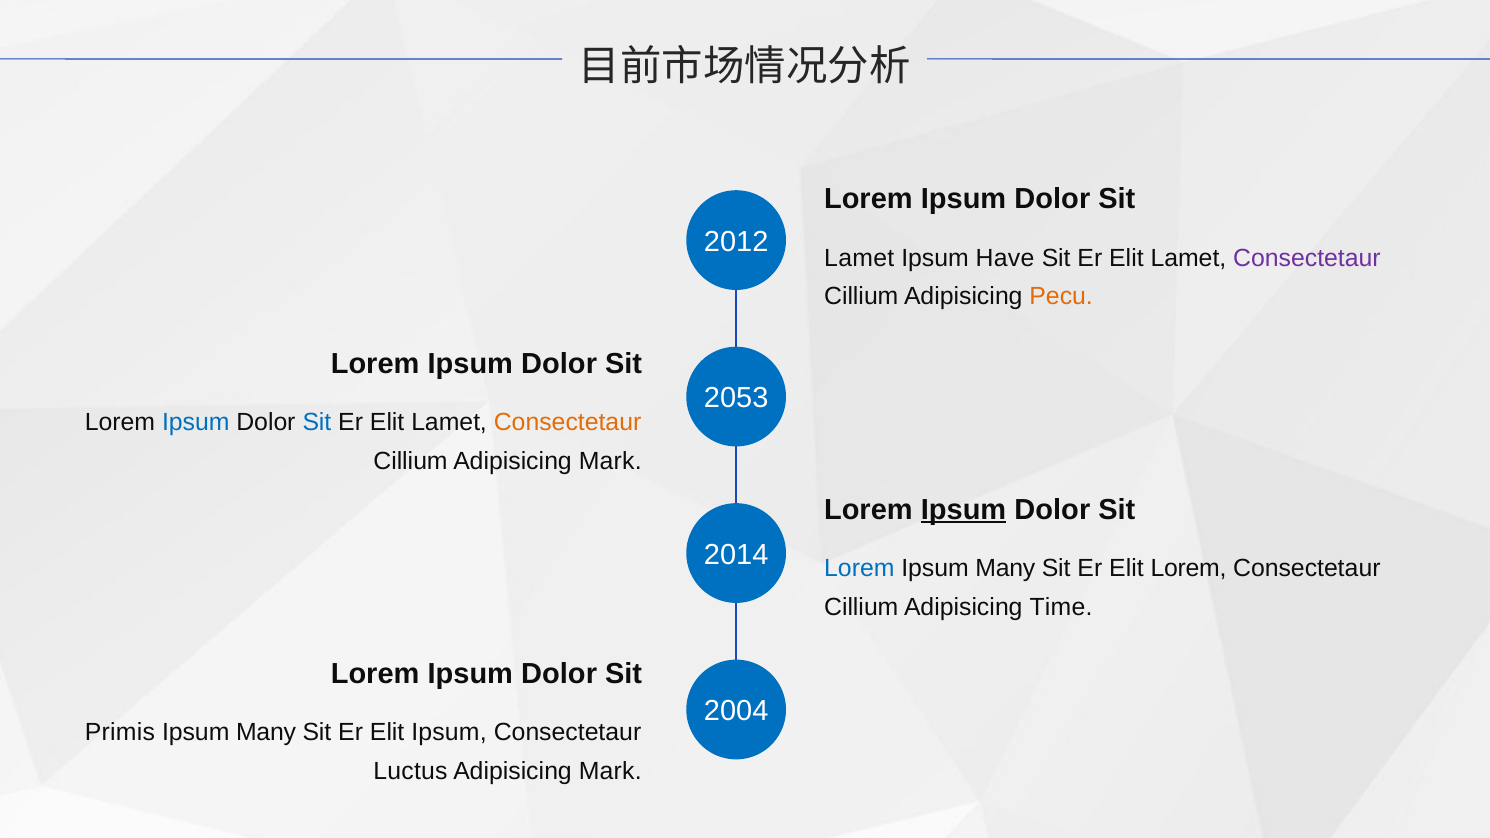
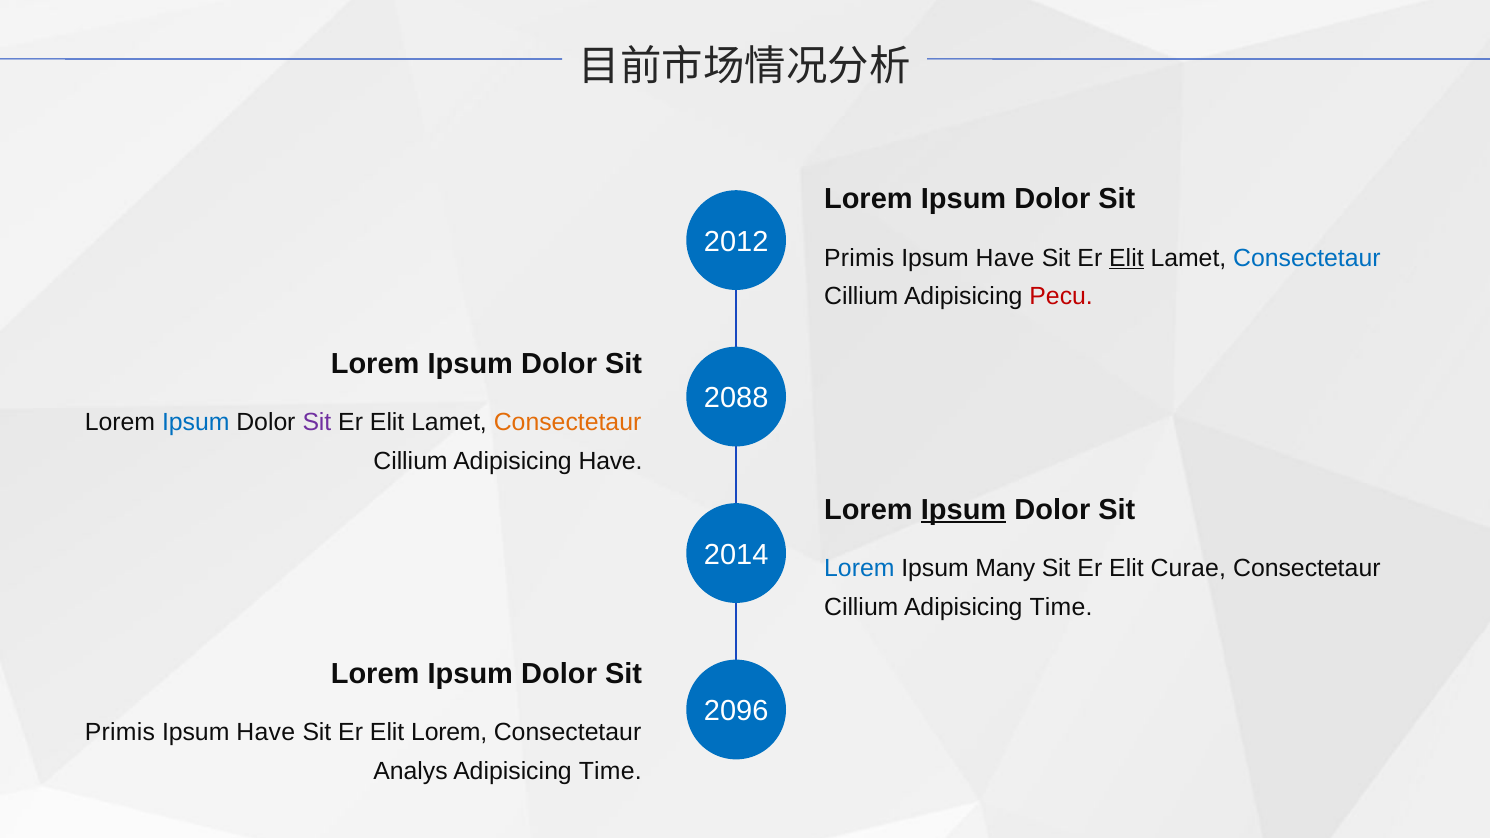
Lamet: Lamet -> Primis (859, 258)
Elit underline: none -> present (1126, 258)
Consectetaur colour: purple -> blue (1307, 258)
Pecu colour: orange -> red (1061, 297)
2053: 2053 -> 2088 (736, 398)
Sit colour: blue -> purple (317, 422)
Cillium Adipisicing Mark: Mark -> Have (611, 461)
Elit Lorem: Lorem -> Curae (1188, 568)
2004: 2004 -> 2096 (736, 711)
Many: Many -> Have (266, 732)
Elit Ipsum: Ipsum -> Lorem (449, 732)
Luctus: Luctus -> Analys (411, 771)
Mark: Mark -> Time (610, 771)
